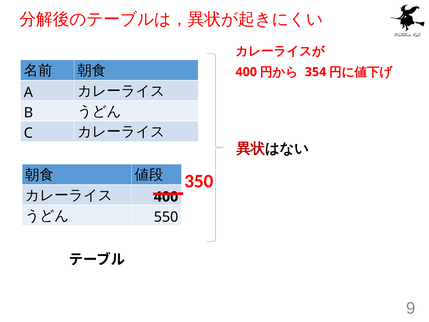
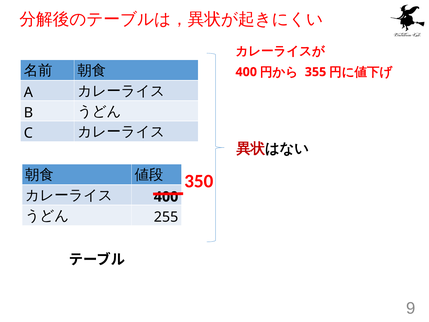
354: 354 -> 355 (316, 72)
550: 550 -> 255 (166, 217)
